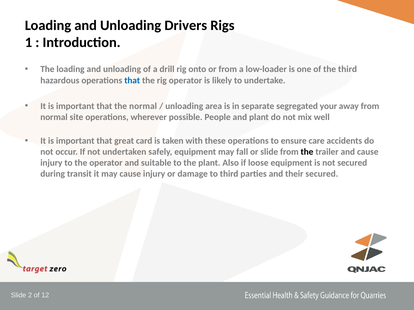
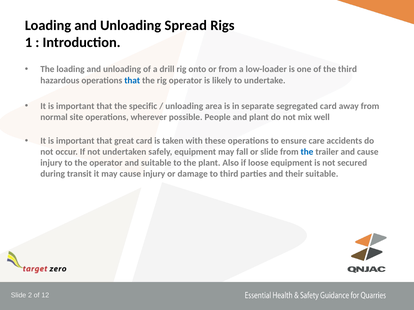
Drivers: Drivers -> Spread (186, 25)
the normal: normal -> specific (143, 106)
segregated your: your -> card (328, 106)
the colour: black -> blue (307, 152)
their secured: secured -> suitable (322, 174)
